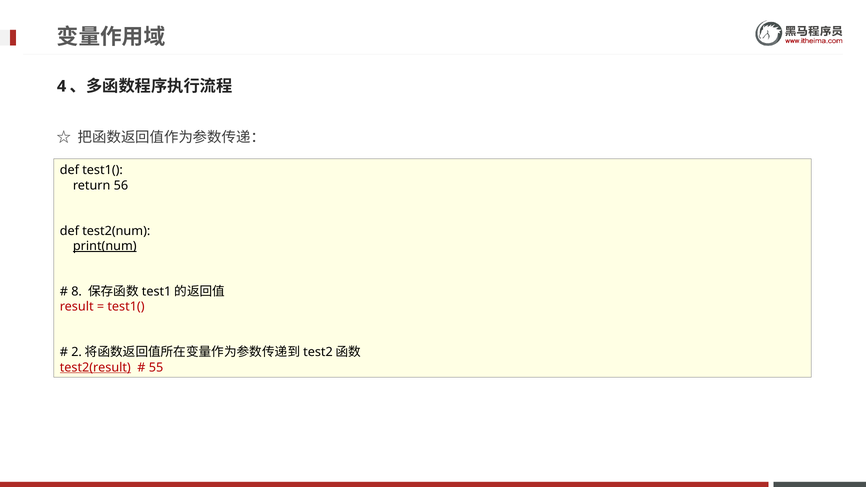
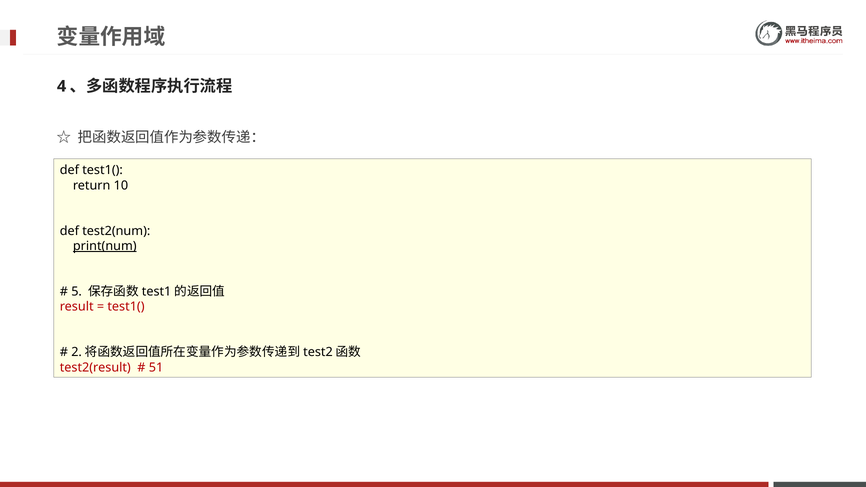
56: 56 -> 10 (121, 185)
8: 8 -> 5 (77, 292)
test2(result underline: present -> none (95, 367)
55: 55 -> 51 (156, 367)
